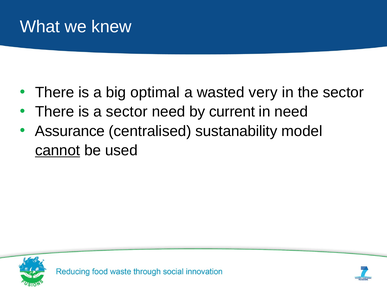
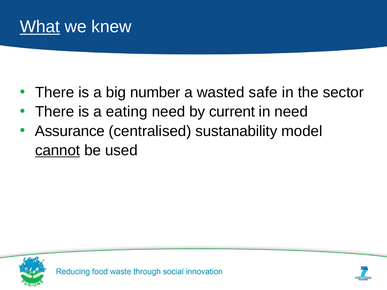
What underline: none -> present (40, 27)
optimal: optimal -> number (155, 93)
very: very -> safe (263, 93)
a sector: sector -> eating (127, 112)
